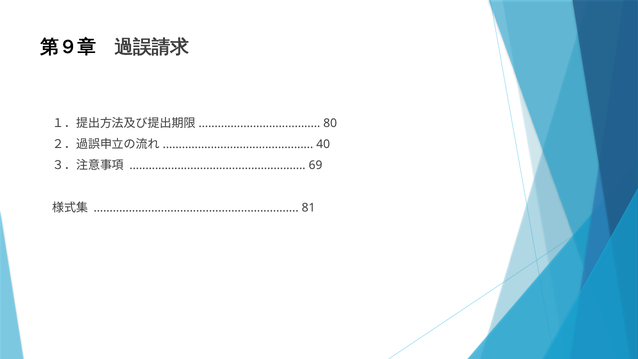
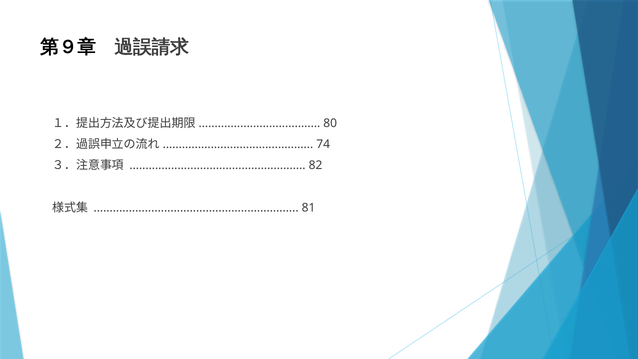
40: 40 -> 74 (323, 144)
69: 69 -> 82 (316, 165)
